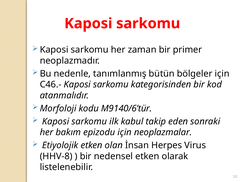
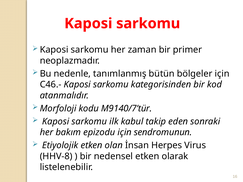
M9140/6’tür: M9140/6’tür -> M9140/7’tür (127, 109)
neoplazmalar: neoplazmalar -> sendromunun (163, 133)
